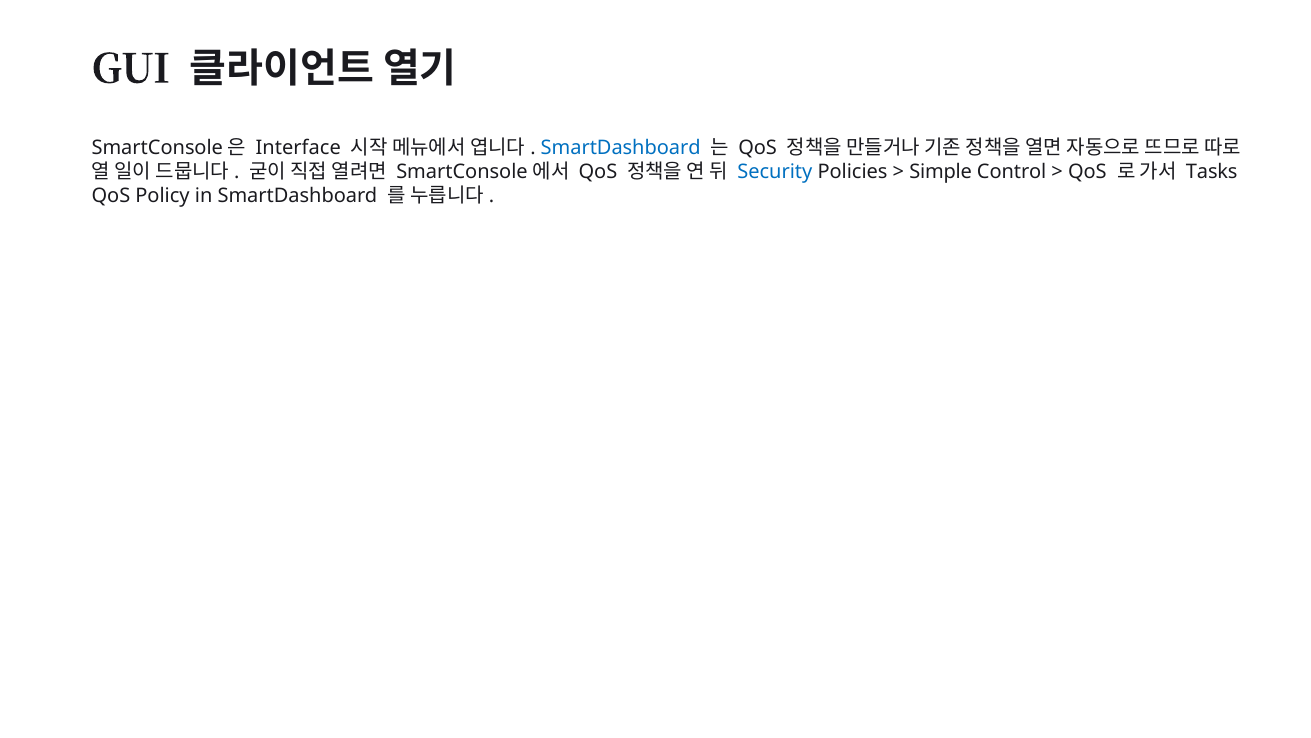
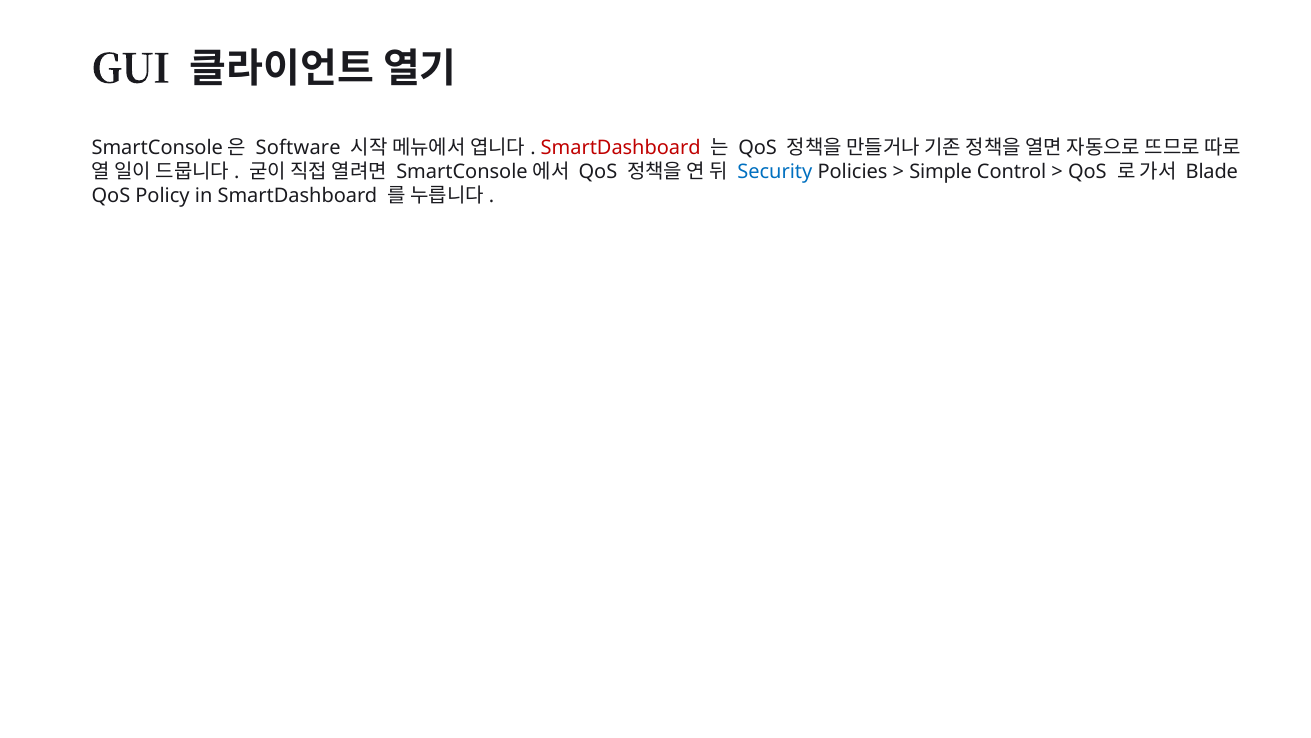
Interface: Interface -> Software (298, 148)
SmartDashboard colour: blue -> red (621, 148)
Tasks: Tasks -> Blade (1212, 172)
